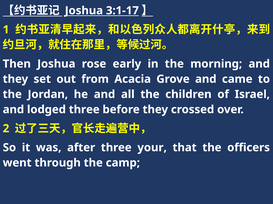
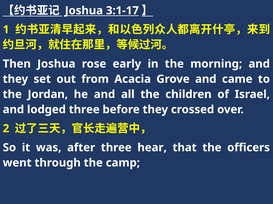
your: your -> hear (152, 148)
